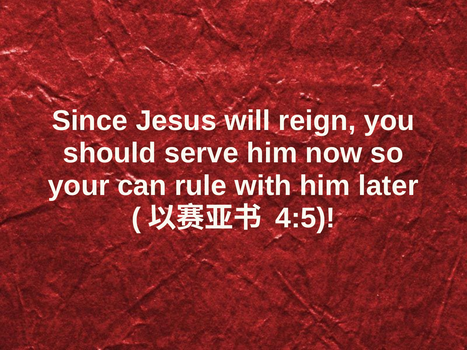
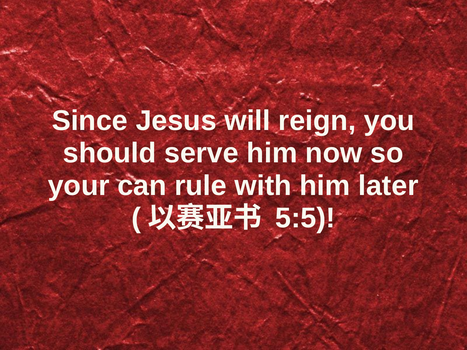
4:5: 4:5 -> 5:5 (305, 218)
